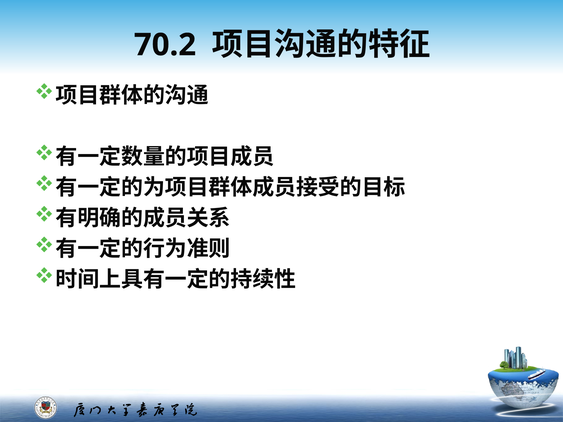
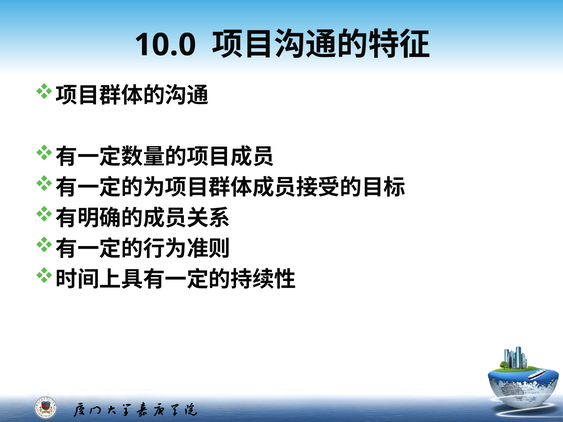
70.2: 70.2 -> 10.0 (165, 45)
